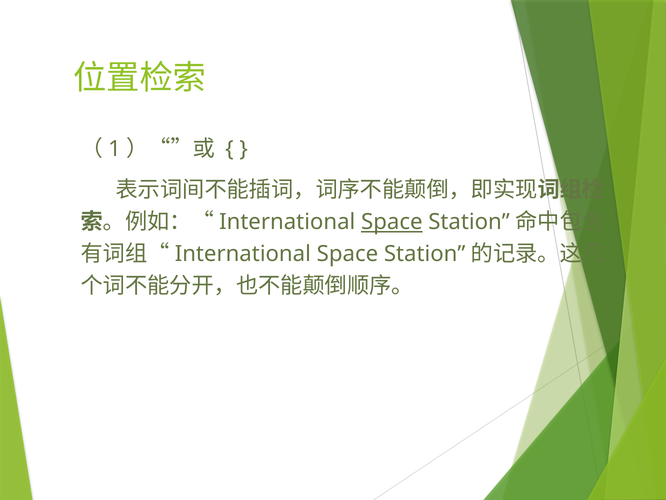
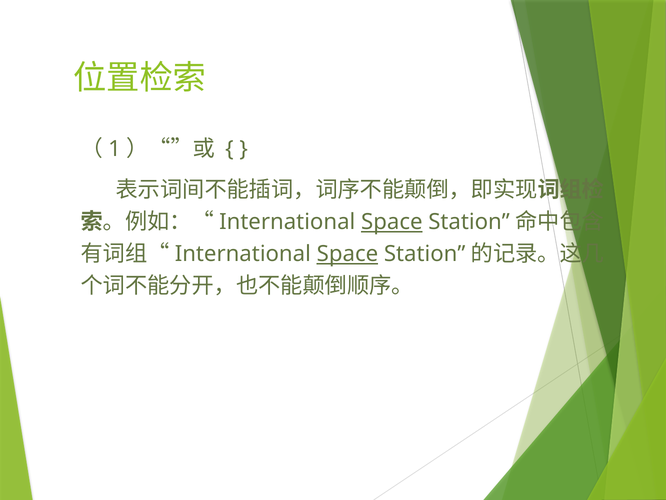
Space underline: none -> present (347, 254)
